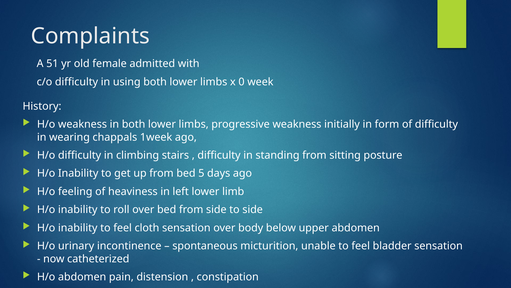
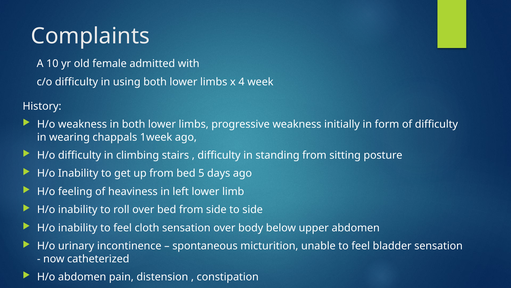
51: 51 -> 10 (52, 64)
0: 0 -> 4 (242, 82)
